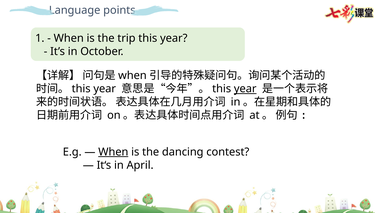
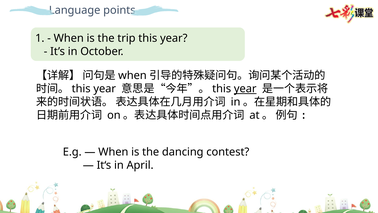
When underline: present -> none (113, 152)
